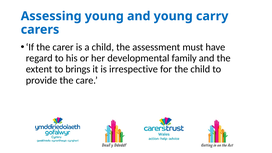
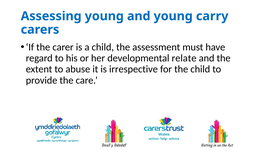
family: family -> relate (184, 58)
brings: brings -> abuse (78, 69)
